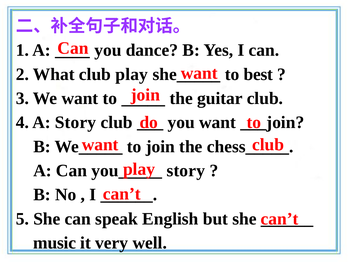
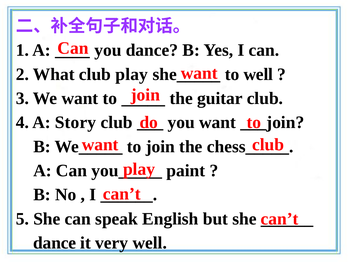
to best: best -> well (258, 74)
story: story -> paint (186, 170)
music: music -> dance (55, 243)
